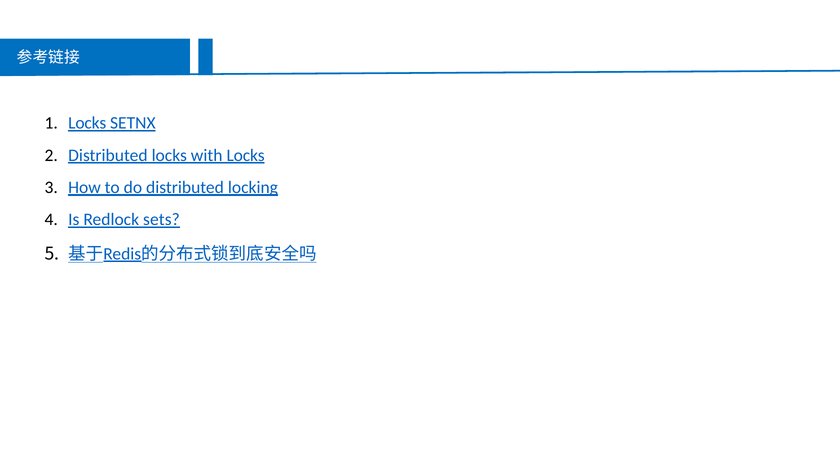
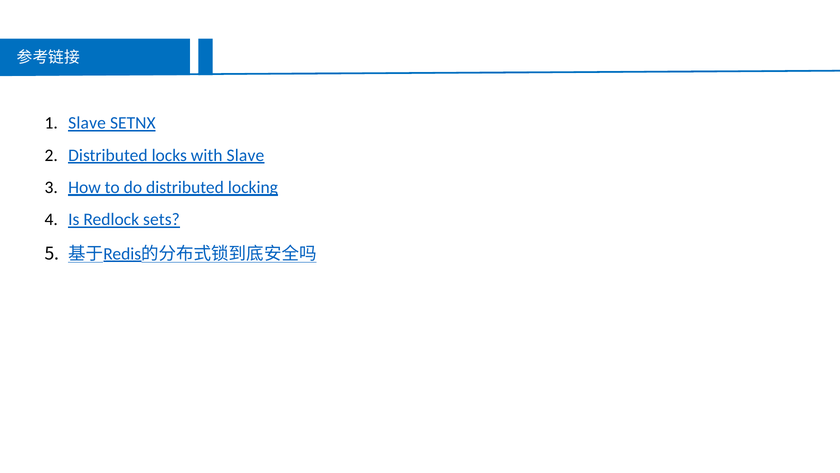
Locks: Locks -> Slave (87, 123)
with Locks: Locks -> Slave (245, 155)
